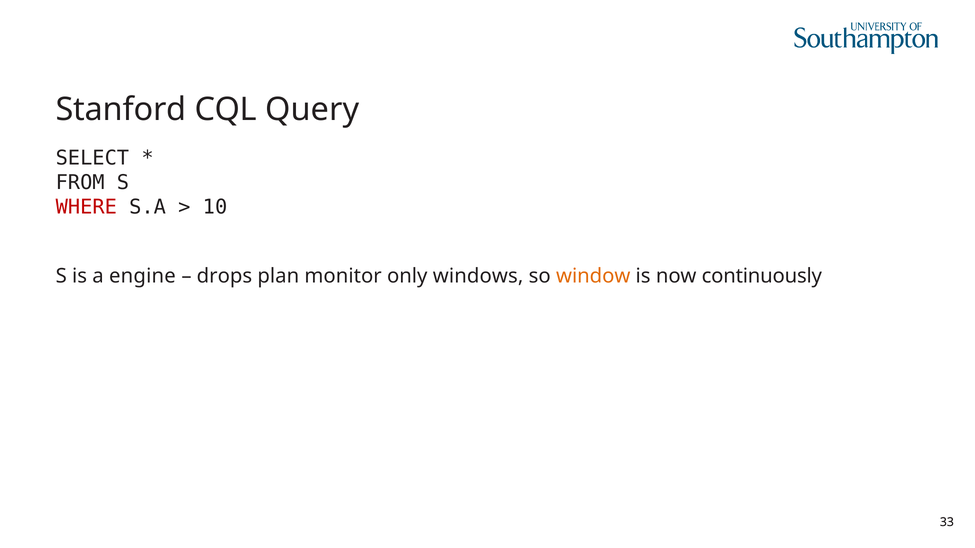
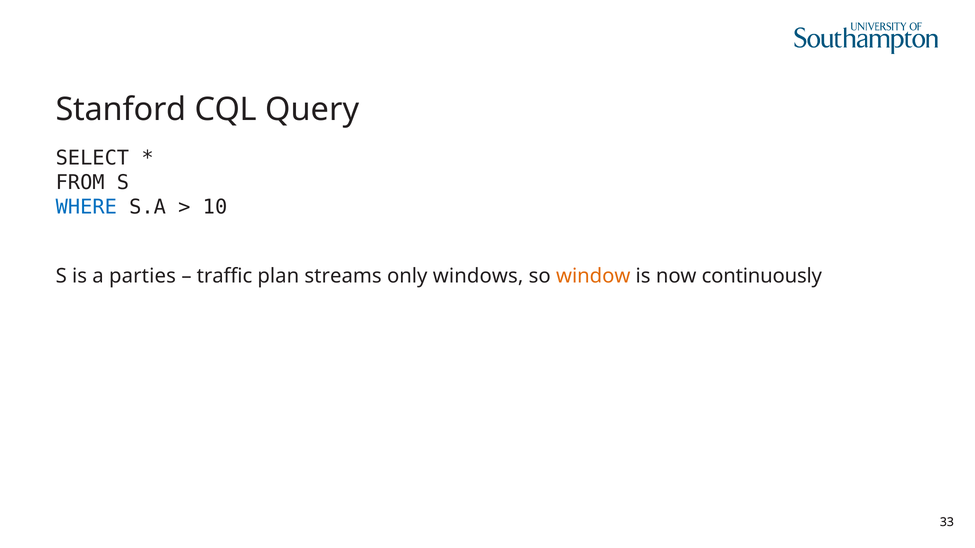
WHERE colour: red -> blue (86, 207)
engine: engine -> parties (142, 276)
drops: drops -> traffic (225, 276)
monitor: monitor -> streams (343, 276)
